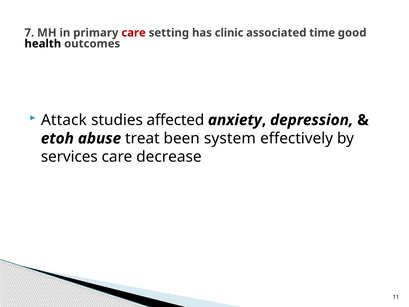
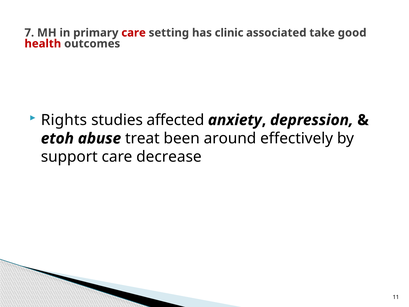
time: time -> take (322, 33)
health colour: black -> red (43, 44)
Attack: Attack -> Rights (64, 120)
system: system -> around (230, 138)
services: services -> support (69, 157)
